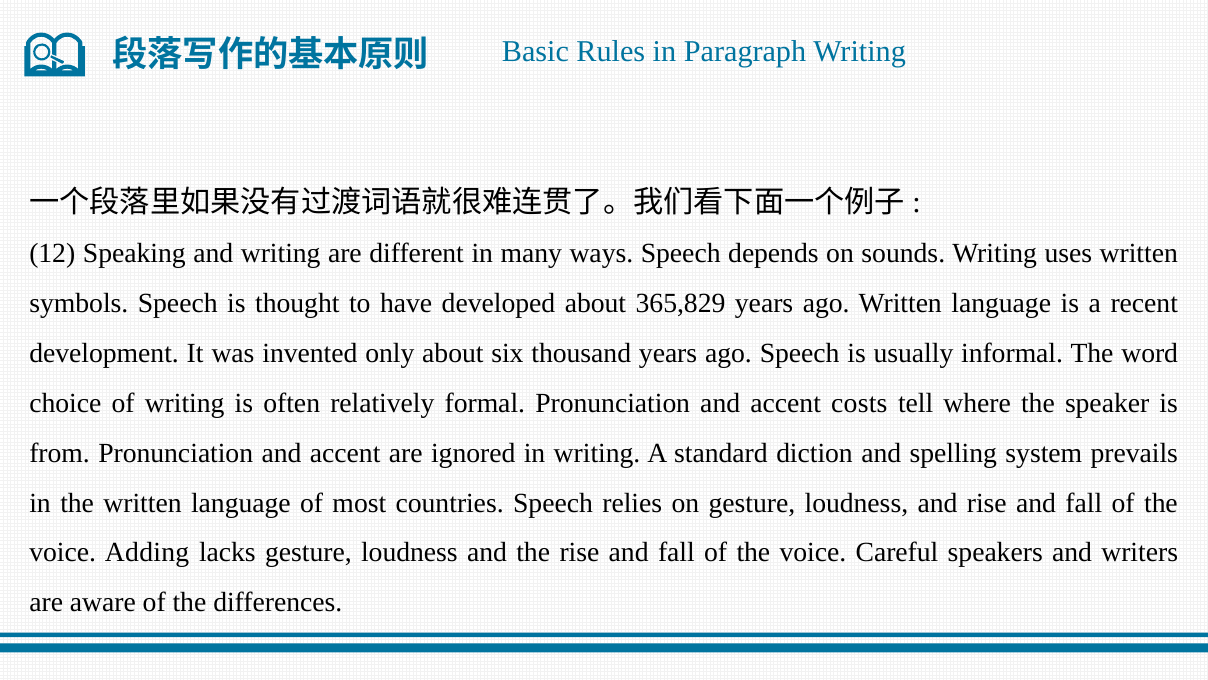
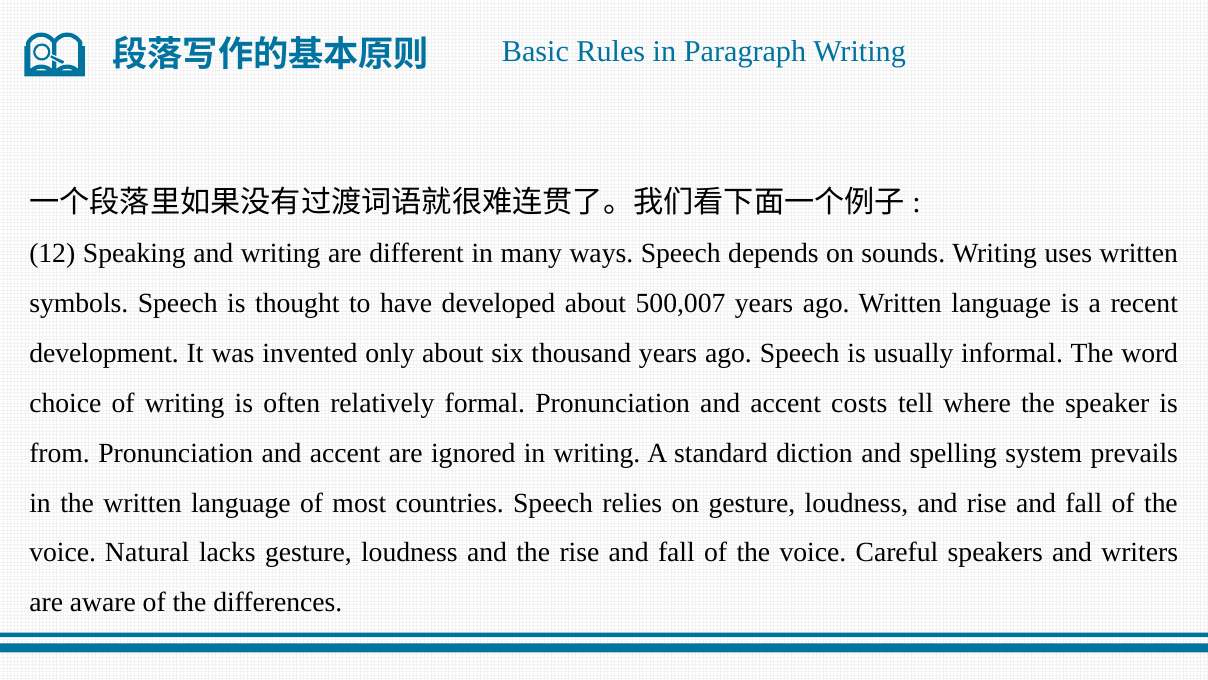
365,829: 365,829 -> 500,007 (681, 303)
Adding: Adding -> Natural (147, 552)
